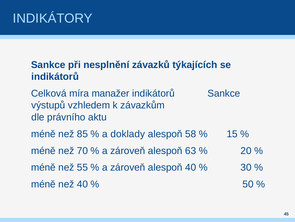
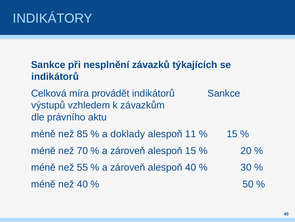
manažer: manažer -> provádět (111, 93)
58: 58 -> 11 (191, 134)
alespoň 63: 63 -> 15 (191, 150)
